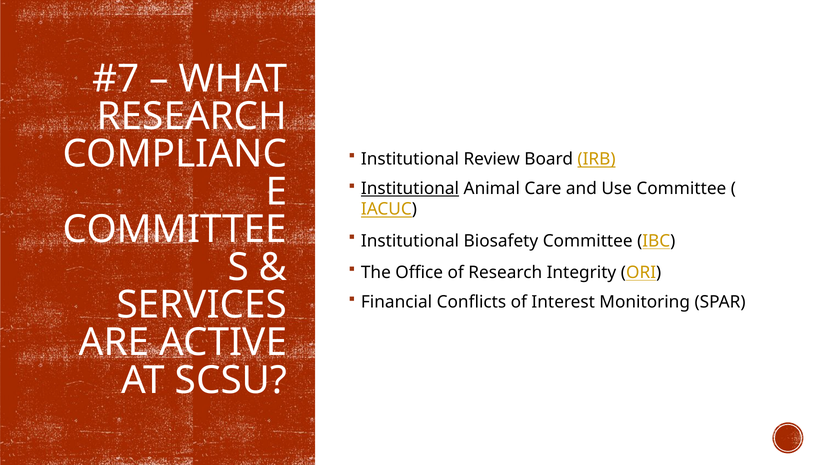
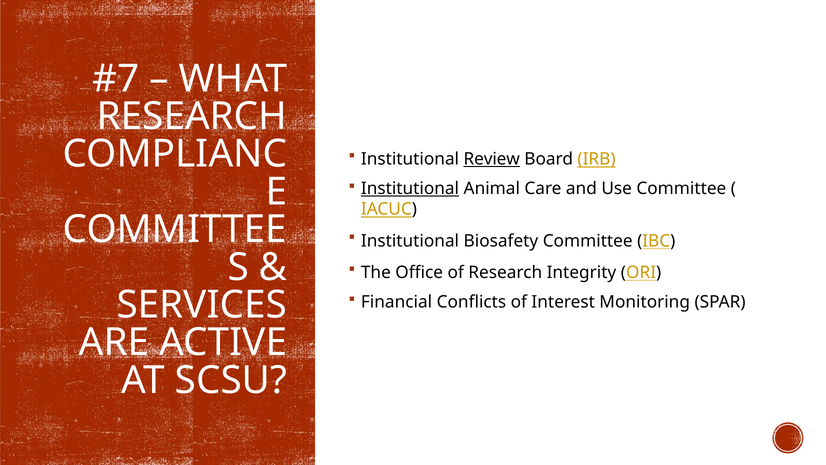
Review underline: none -> present (492, 159)
